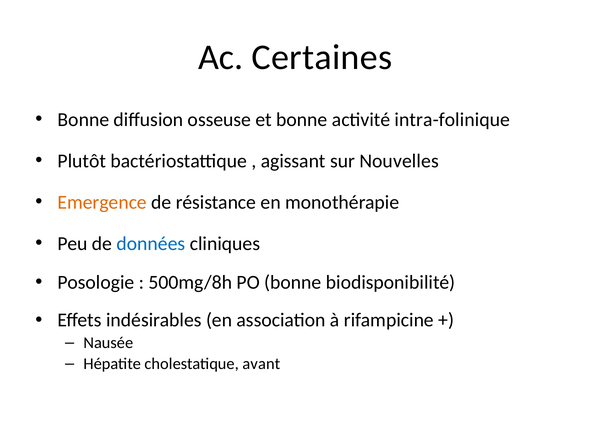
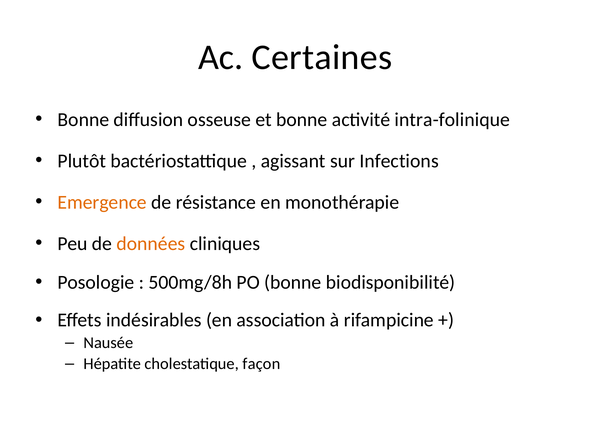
Nouvelles: Nouvelles -> Infections (399, 161)
données colour: blue -> orange (151, 244)
avant: avant -> façon (261, 364)
